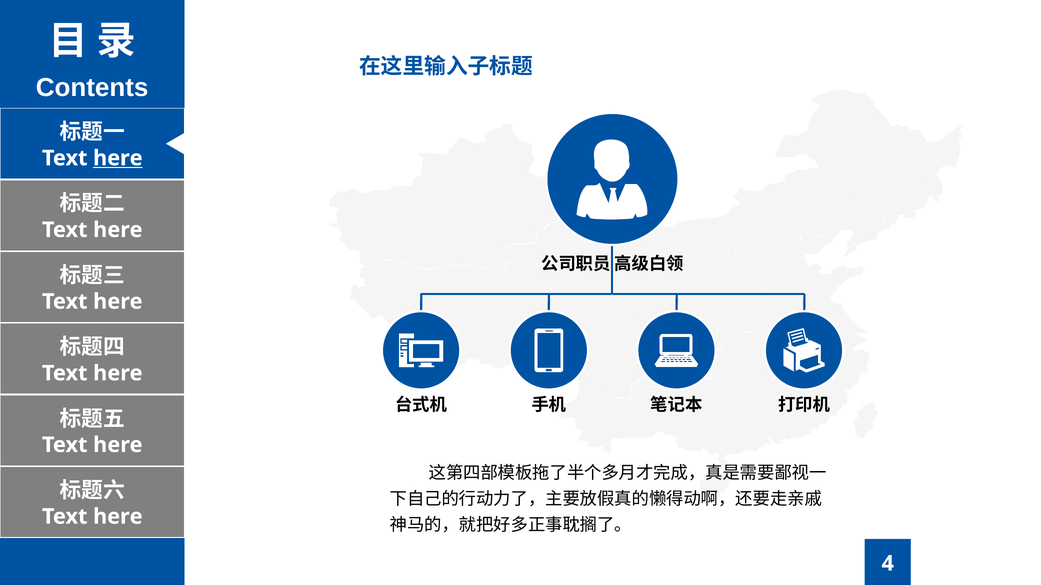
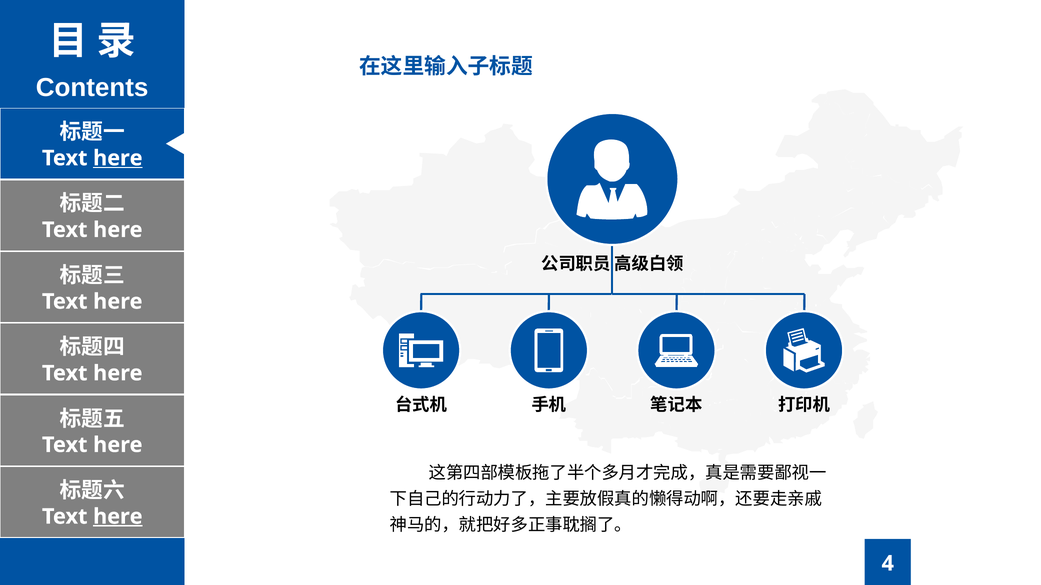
here underline: none -> present (118, 517)
